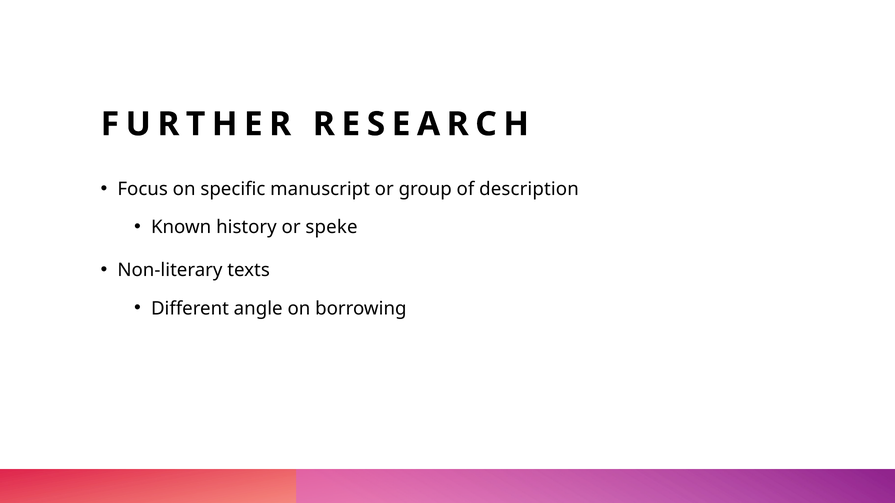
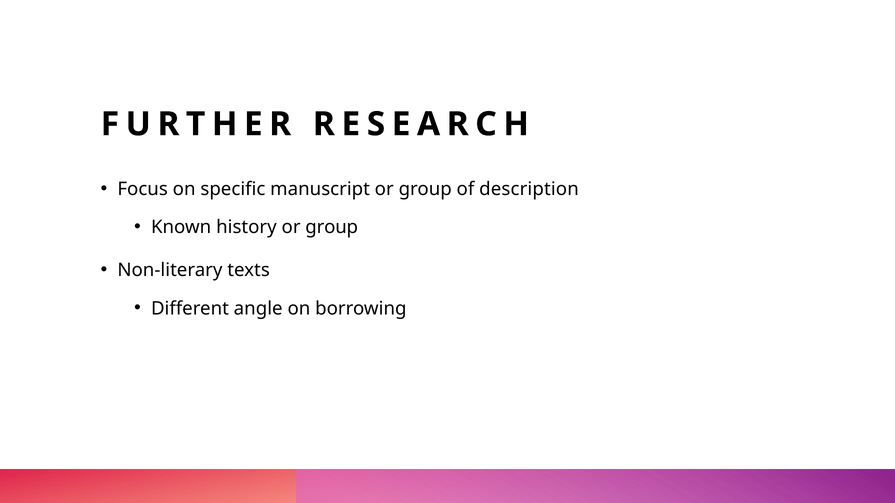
history or speke: speke -> group (332, 228)
